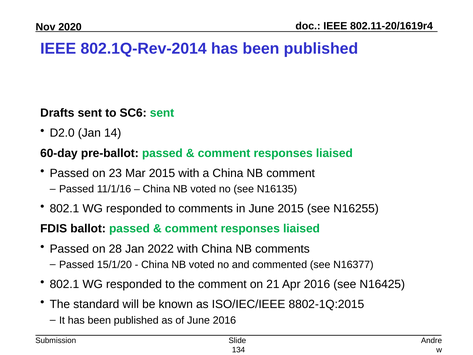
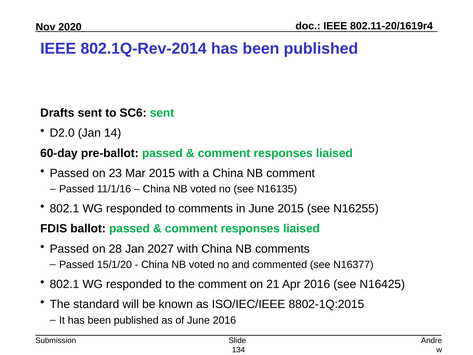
2022: 2022 -> 2027 (161, 249)
